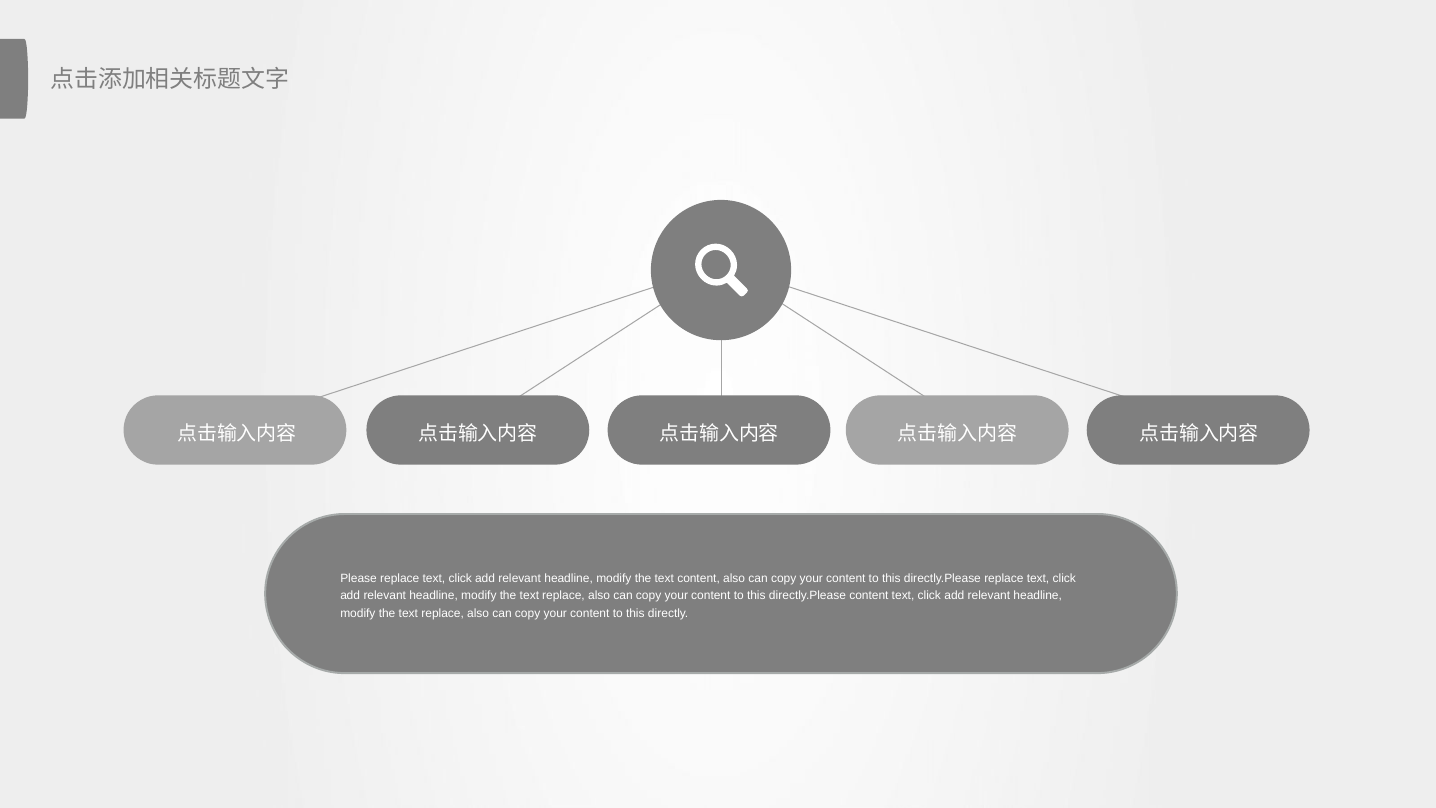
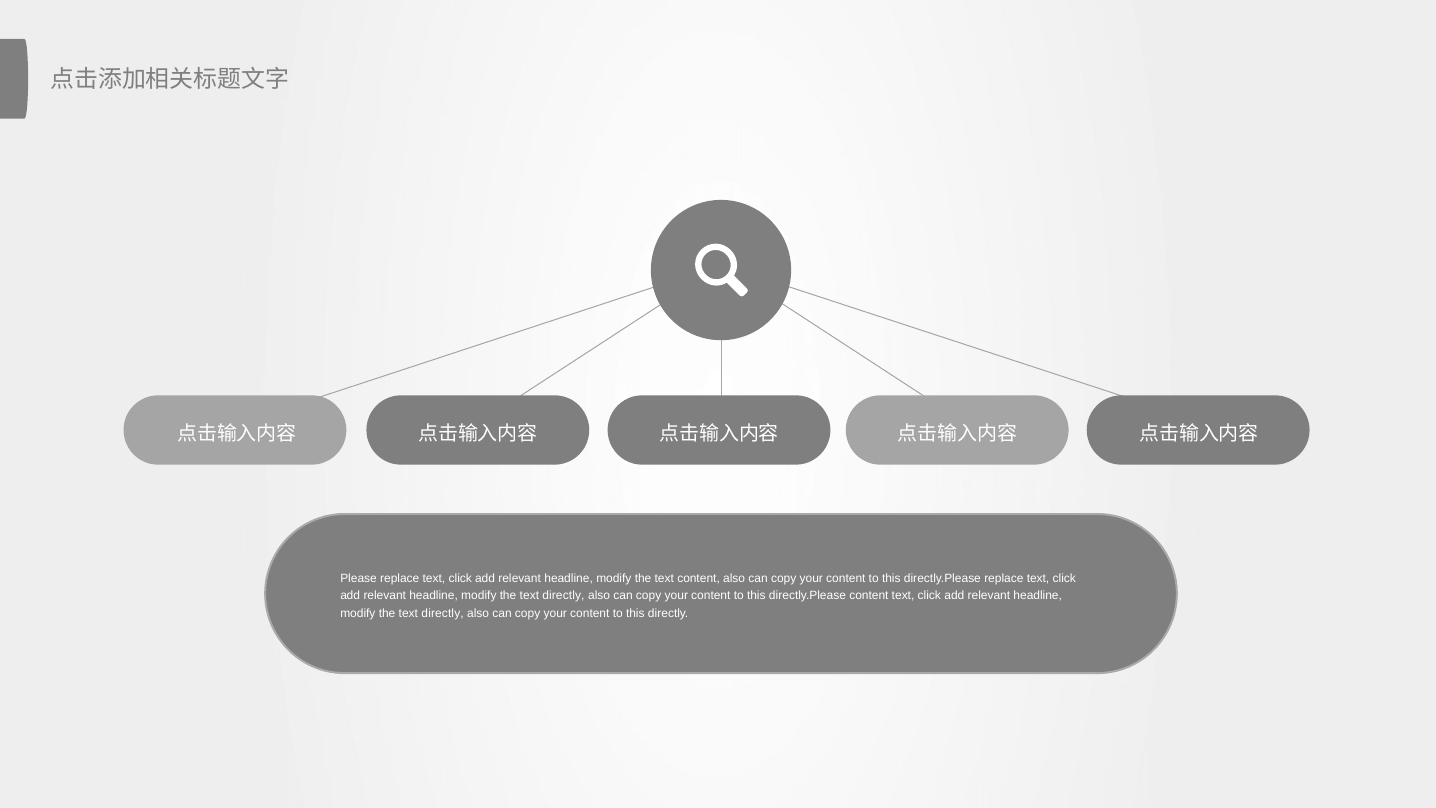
replace: replace -> directly (563, 596)
replace: replace -> directly (443, 613)
